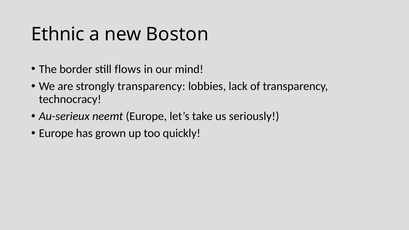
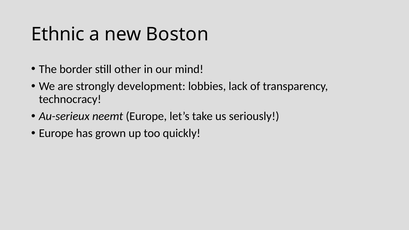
flows: flows -> other (128, 69)
strongly transparency: transparency -> development (151, 86)
